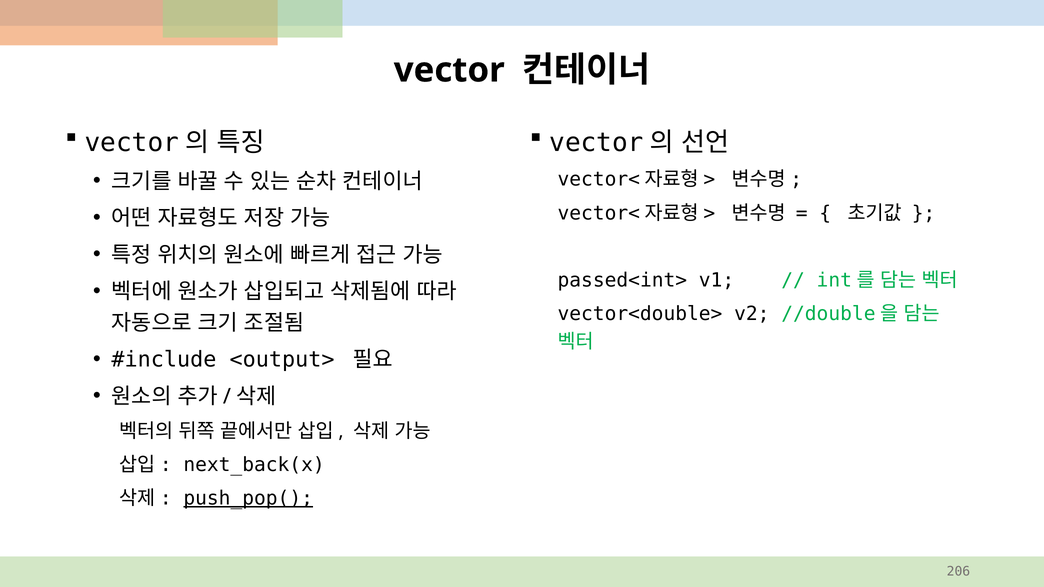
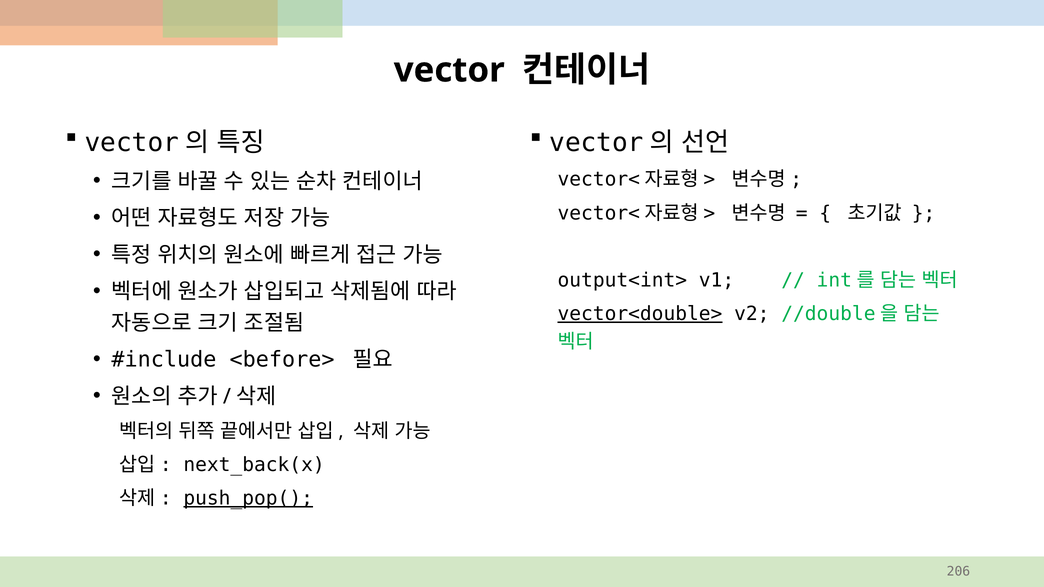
passed<int>: passed<int> -> output<int> (622, 280)
vector<double> underline: none -> present (640, 314)
<output>: <output> -> <before> (282, 360)
